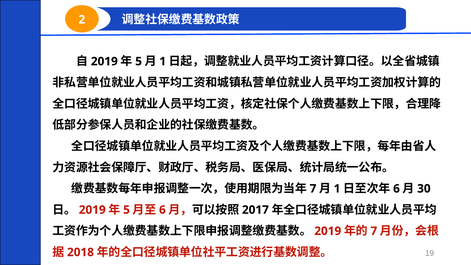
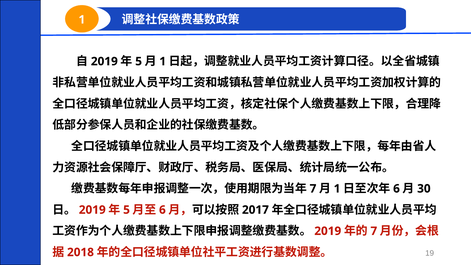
2: 2 -> 1 (82, 20)
